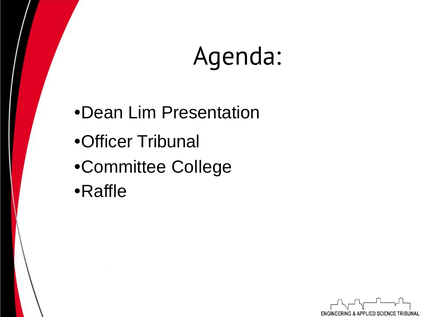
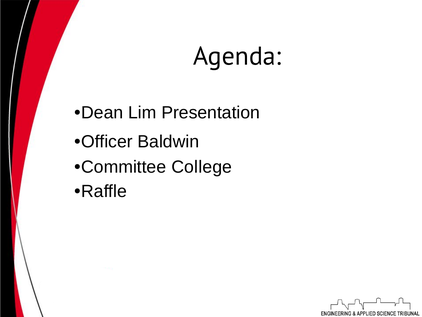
Tribunal: Tribunal -> Baldwin (168, 141)
